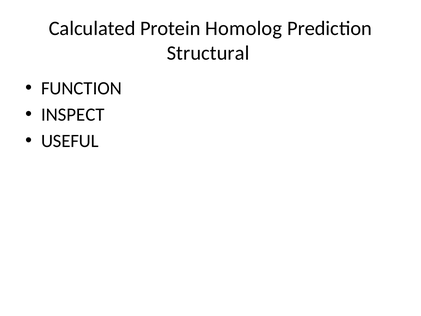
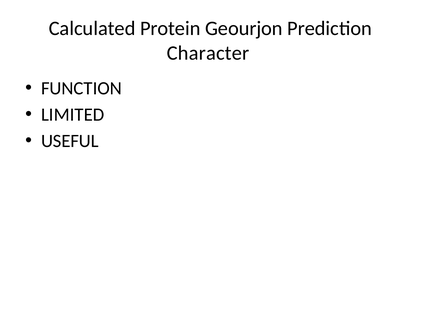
Homolog: Homolog -> Geourjon (244, 28)
Structural: Structural -> Character (208, 53)
INSPECT: INSPECT -> LIMITED (73, 115)
